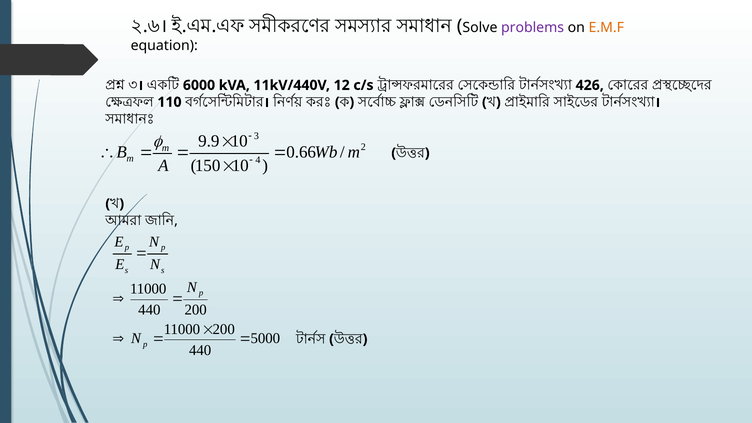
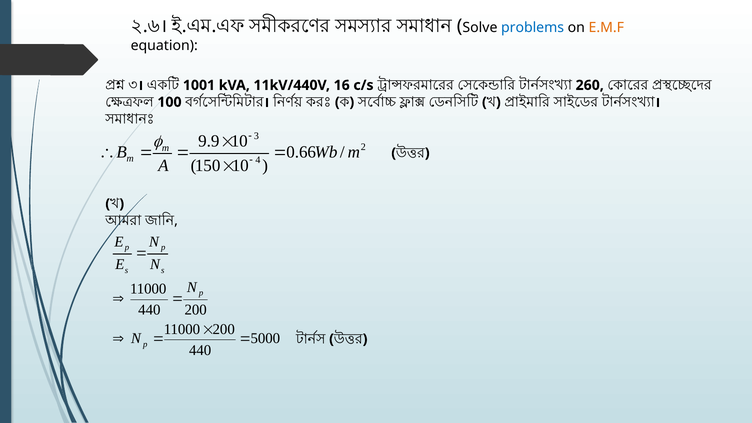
problems colour: purple -> blue (533, 28)
6000: 6000 -> 1001 (199, 85)
12: 12 -> 16 (342, 85)
426: 426 -> 260 (590, 85)
110: 110 -> 100 (169, 102)
